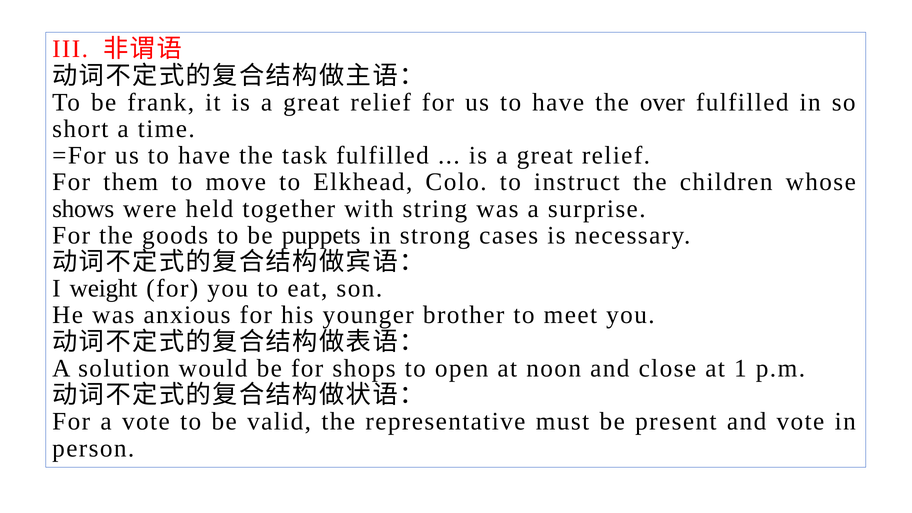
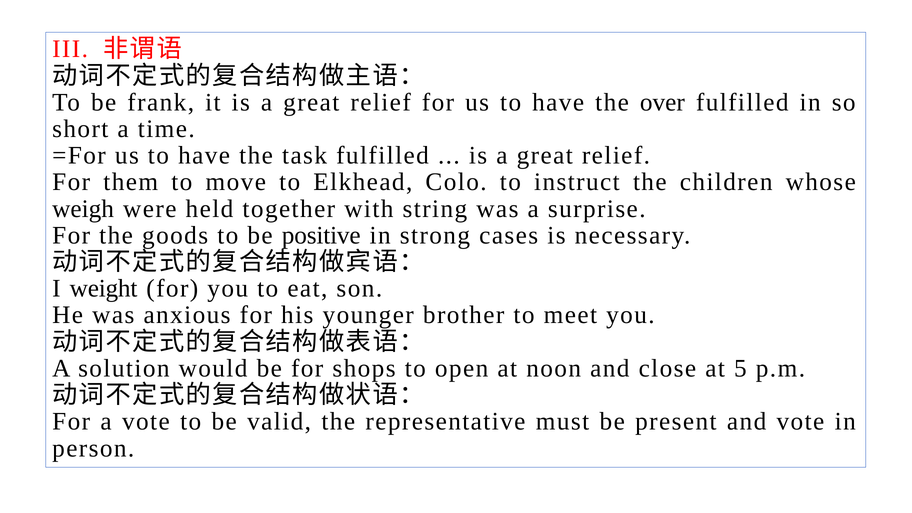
shows: shows -> weigh (83, 209)
puppets: puppets -> positive (321, 235)
1: 1 -> 5 (740, 368)
